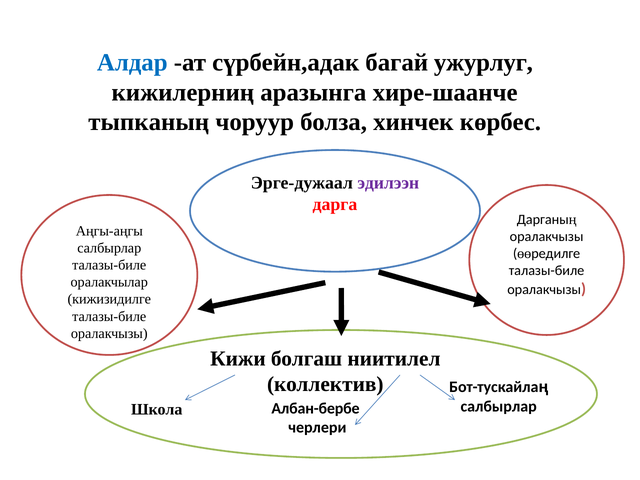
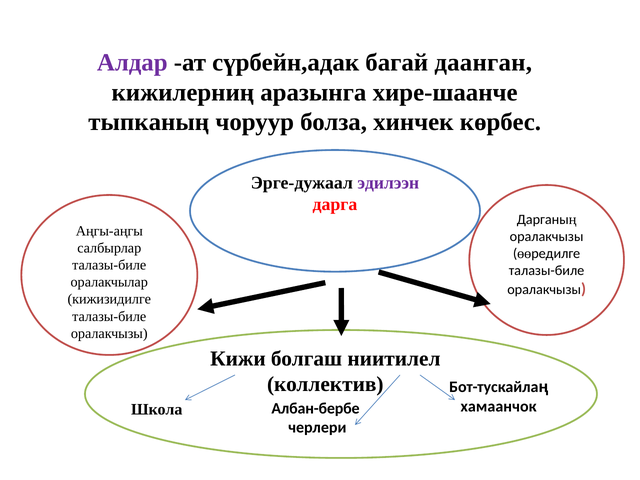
Алдар colour: blue -> purple (132, 63)
ужурлуг: ужурлуг -> даанган (483, 63)
салбырлар: салбырлар -> хамаанчок (499, 406)
